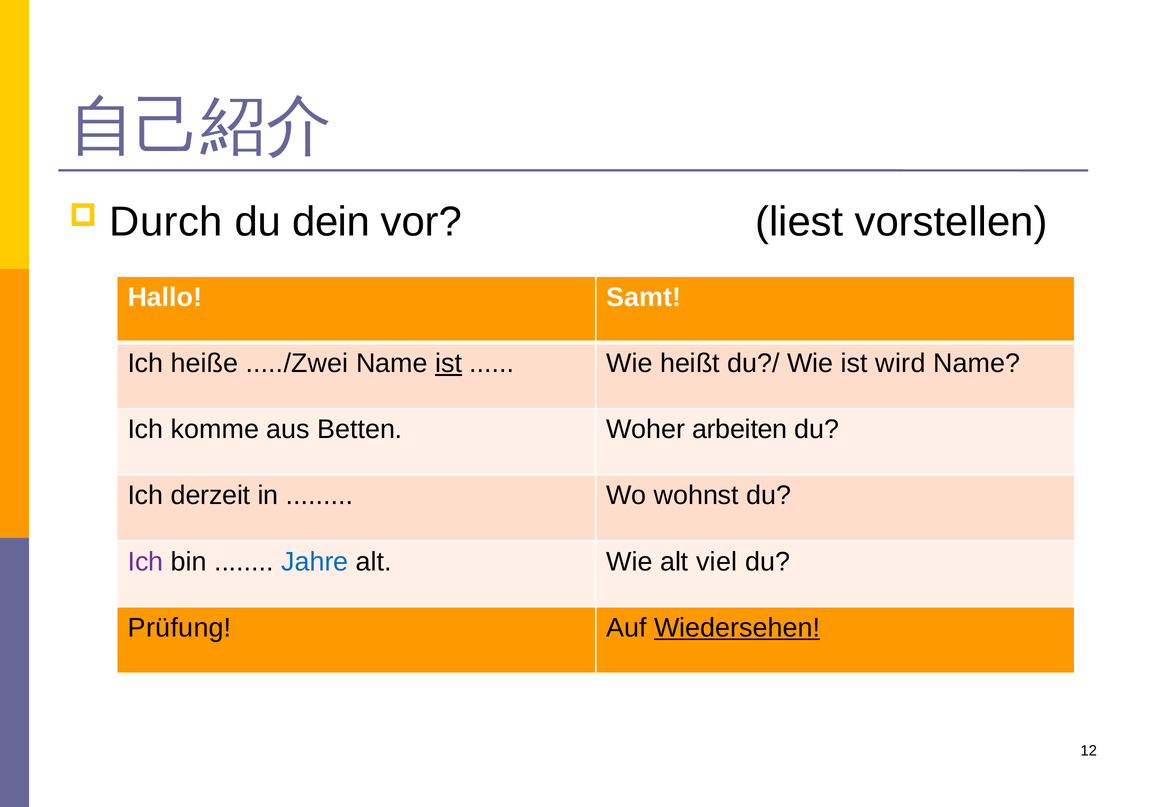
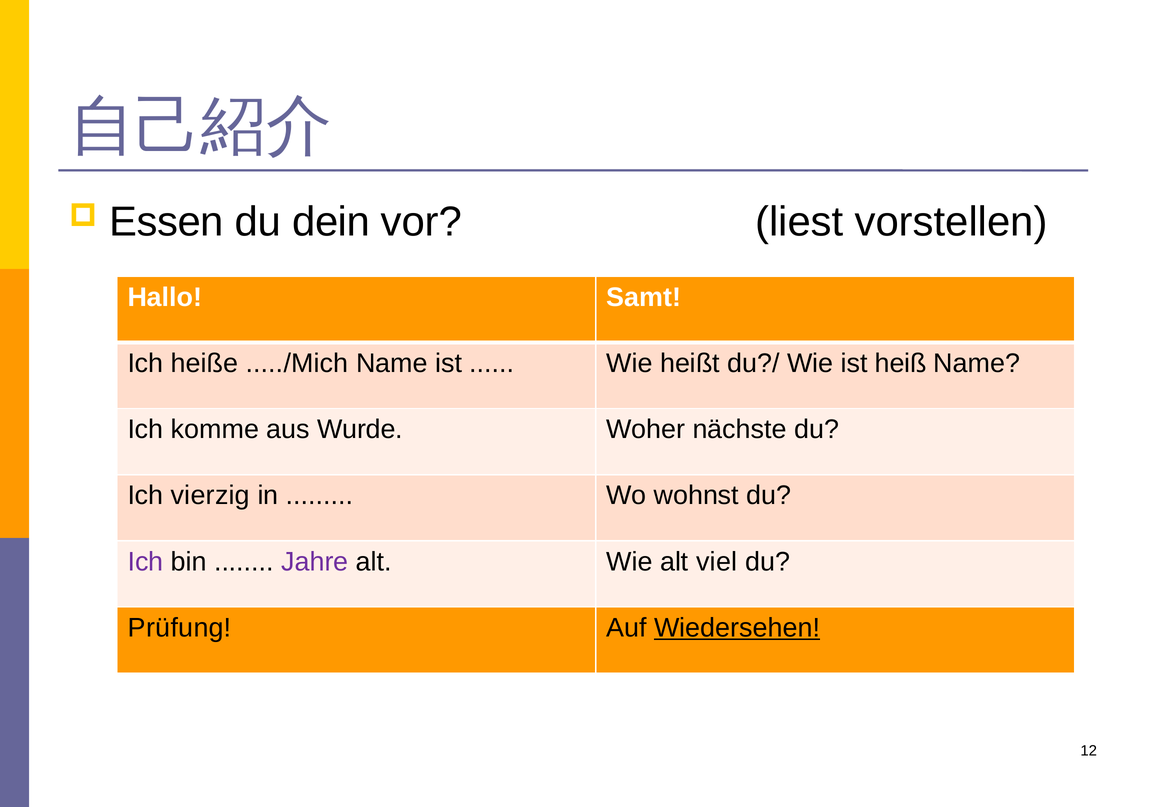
Durch: Durch -> Essen (166, 222)
...../Zwei: ...../Zwei -> ...../Mich (297, 364)
ist underline: present -> none (449, 364)
wird: wird -> heiß (901, 364)
Betten: Betten -> Wurde (360, 430)
arbeiten: arbeiten -> nächste (740, 430)
derzeit: derzeit -> vierzig (210, 496)
Jahre colour: blue -> purple (315, 562)
